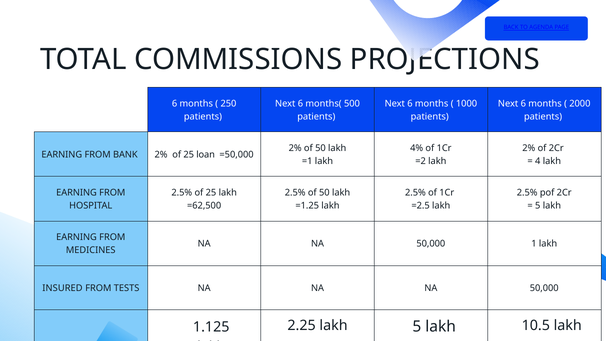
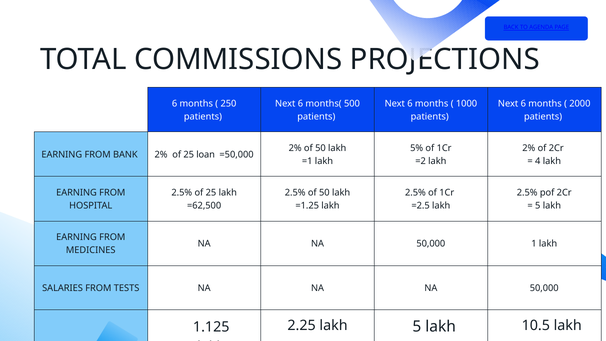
4%: 4% -> 5% (417, 148)
INSURED: INSURED -> SALARIES (63, 288)
